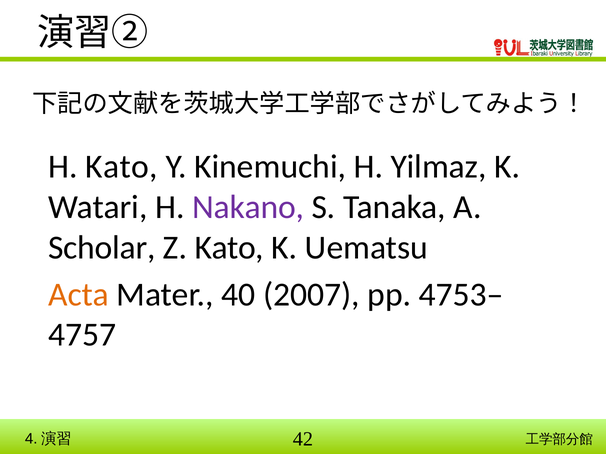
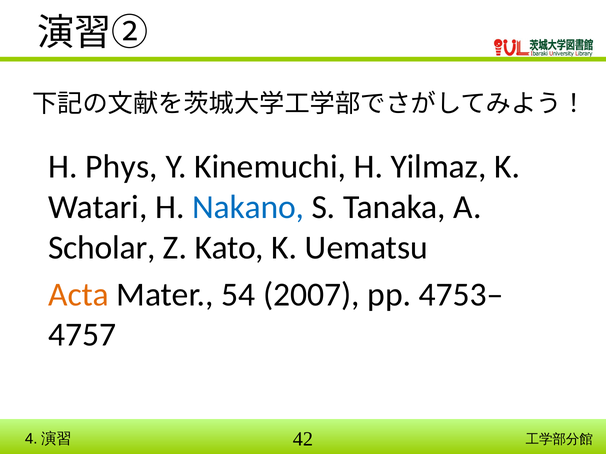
H Kato: Kato -> Phys (122, 167)
Nakano colour: purple -> blue (248, 207)
40: 40 -> 54 (238, 295)
